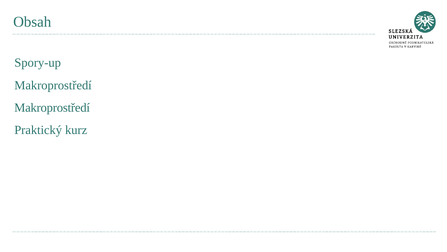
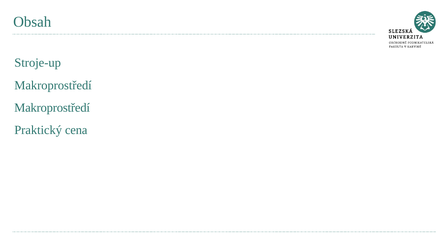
Spory-up: Spory-up -> Stroje-up (38, 63)
kurz: kurz -> cena (76, 130)
